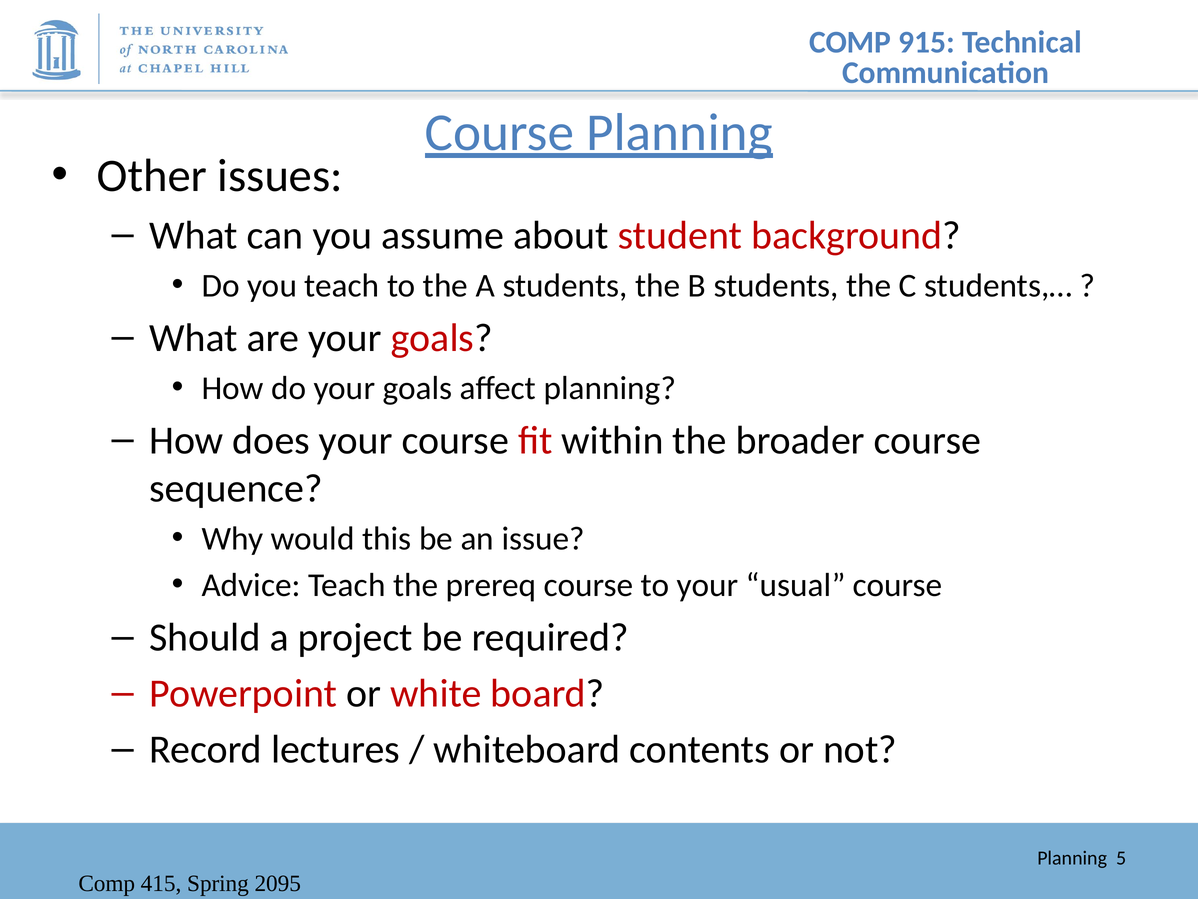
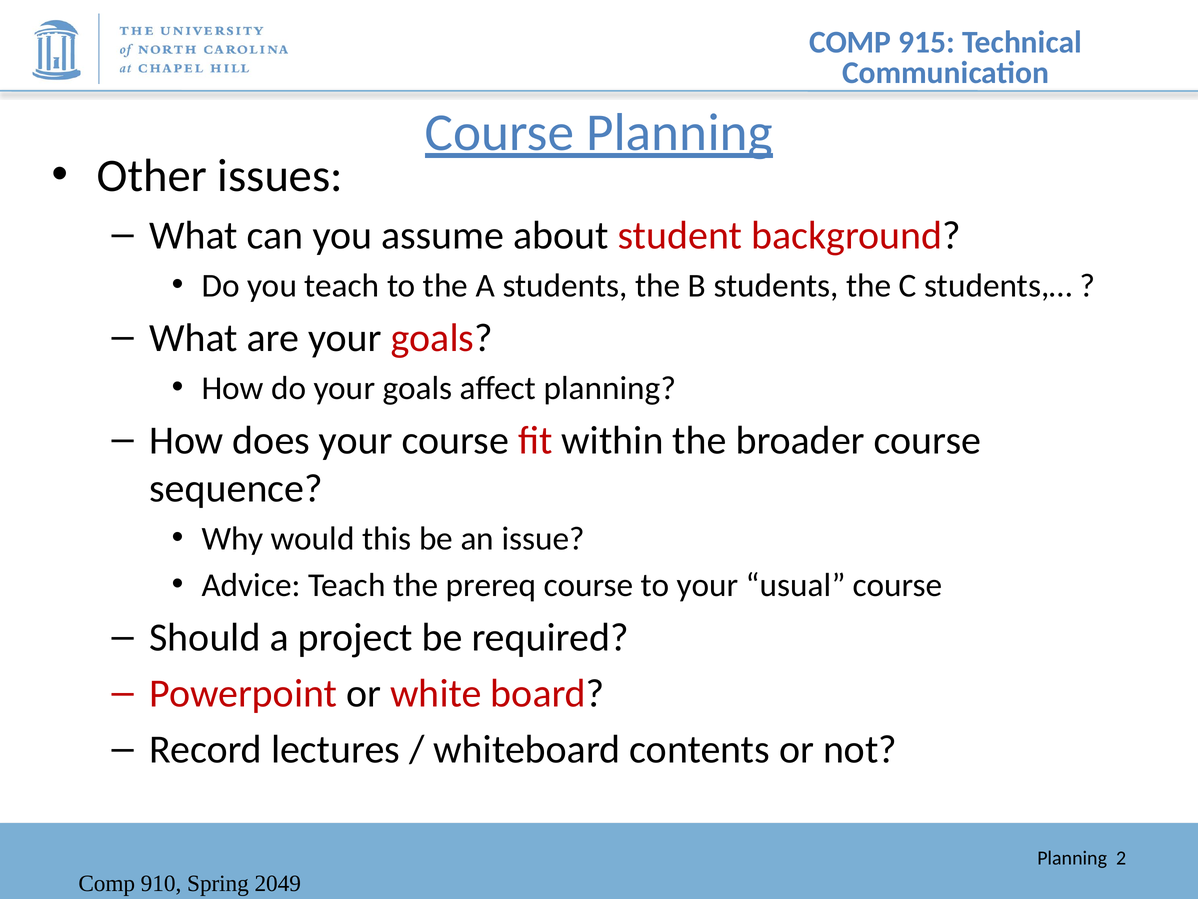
5: 5 -> 2 (1121, 858)
415: 415 -> 910 (161, 883)
2095: 2095 -> 2049 (278, 883)
